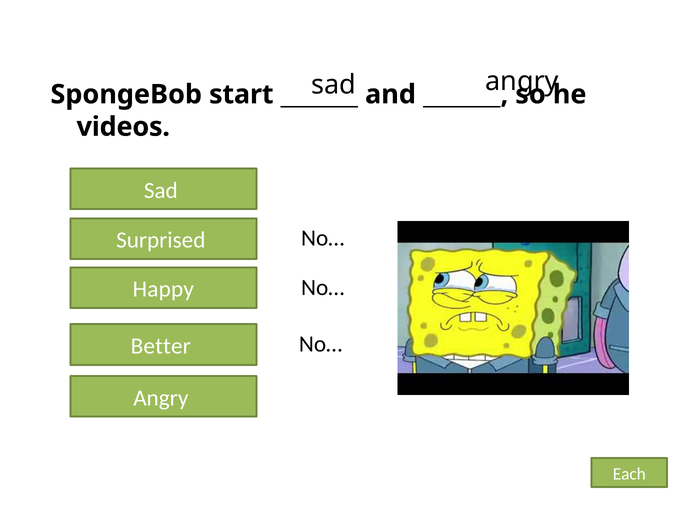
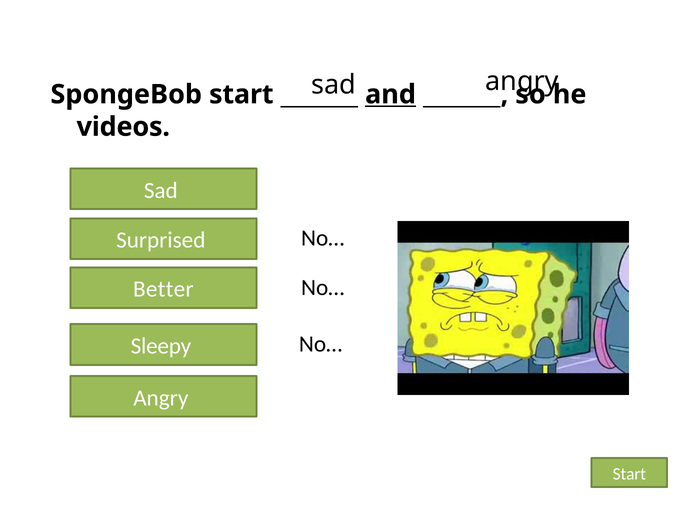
and underline: none -> present (390, 94)
Happy: Happy -> Better (163, 289)
Better: Better -> Sleepy (161, 346)
Each: Each -> Start (629, 474)
